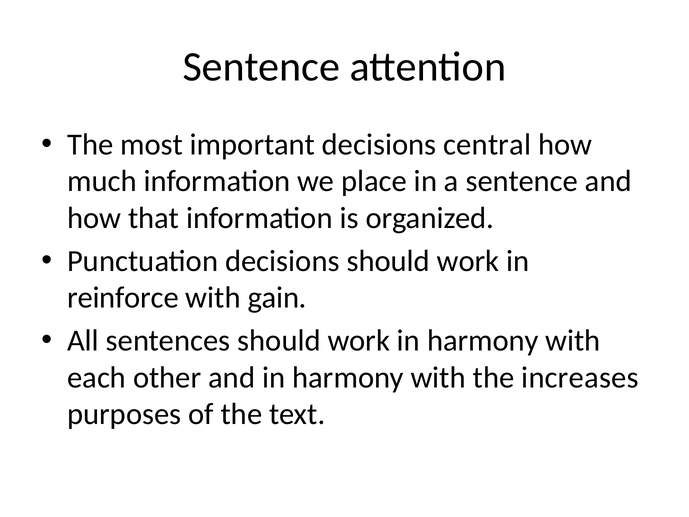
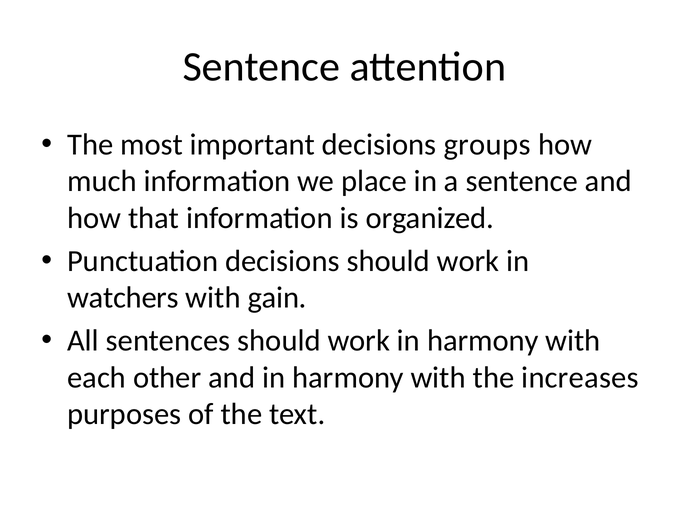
central: central -> groups (487, 145)
reinforce: reinforce -> watchers (123, 298)
